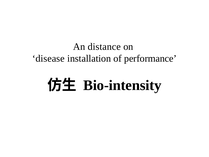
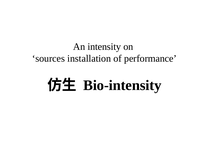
distance: distance -> intensity (104, 47)
disease: disease -> sources (48, 58)
